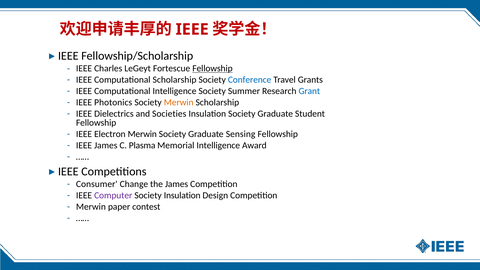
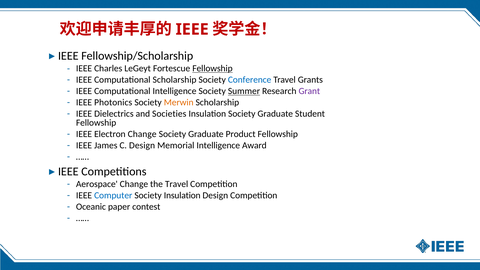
Summer underline: none -> present (244, 91)
Grant colour: blue -> purple (309, 91)
Electron Merwin: Merwin -> Change (142, 134)
Sensing: Sensing -> Product (241, 134)
C Plasma: Plasma -> Design (142, 145)
Consumer: Consumer -> Aerospace (97, 184)
the James: James -> Travel (177, 184)
Computer colour: purple -> blue (113, 195)
Merwin: Merwin -> Oceanic (91, 207)
